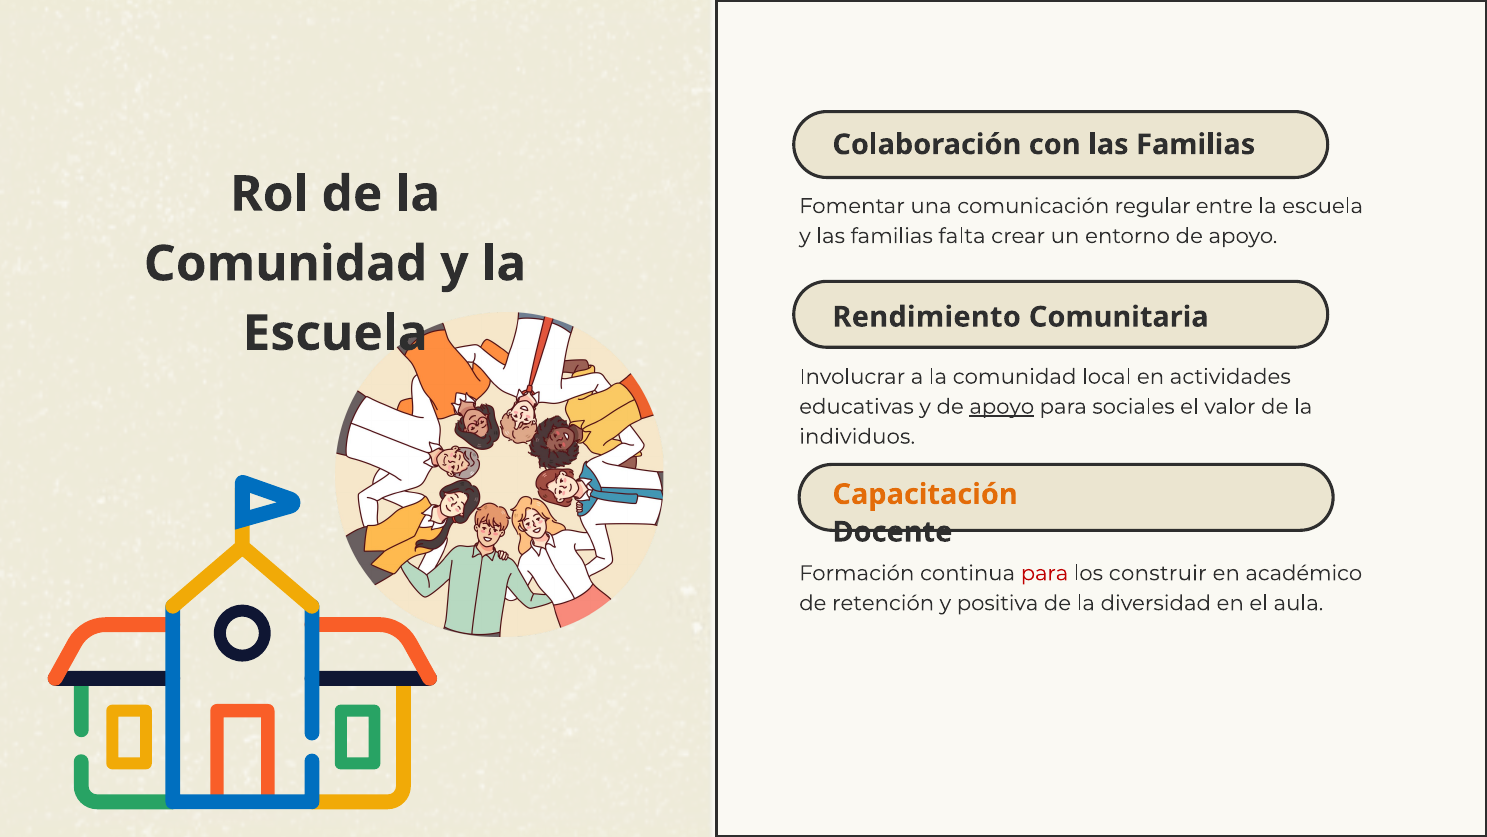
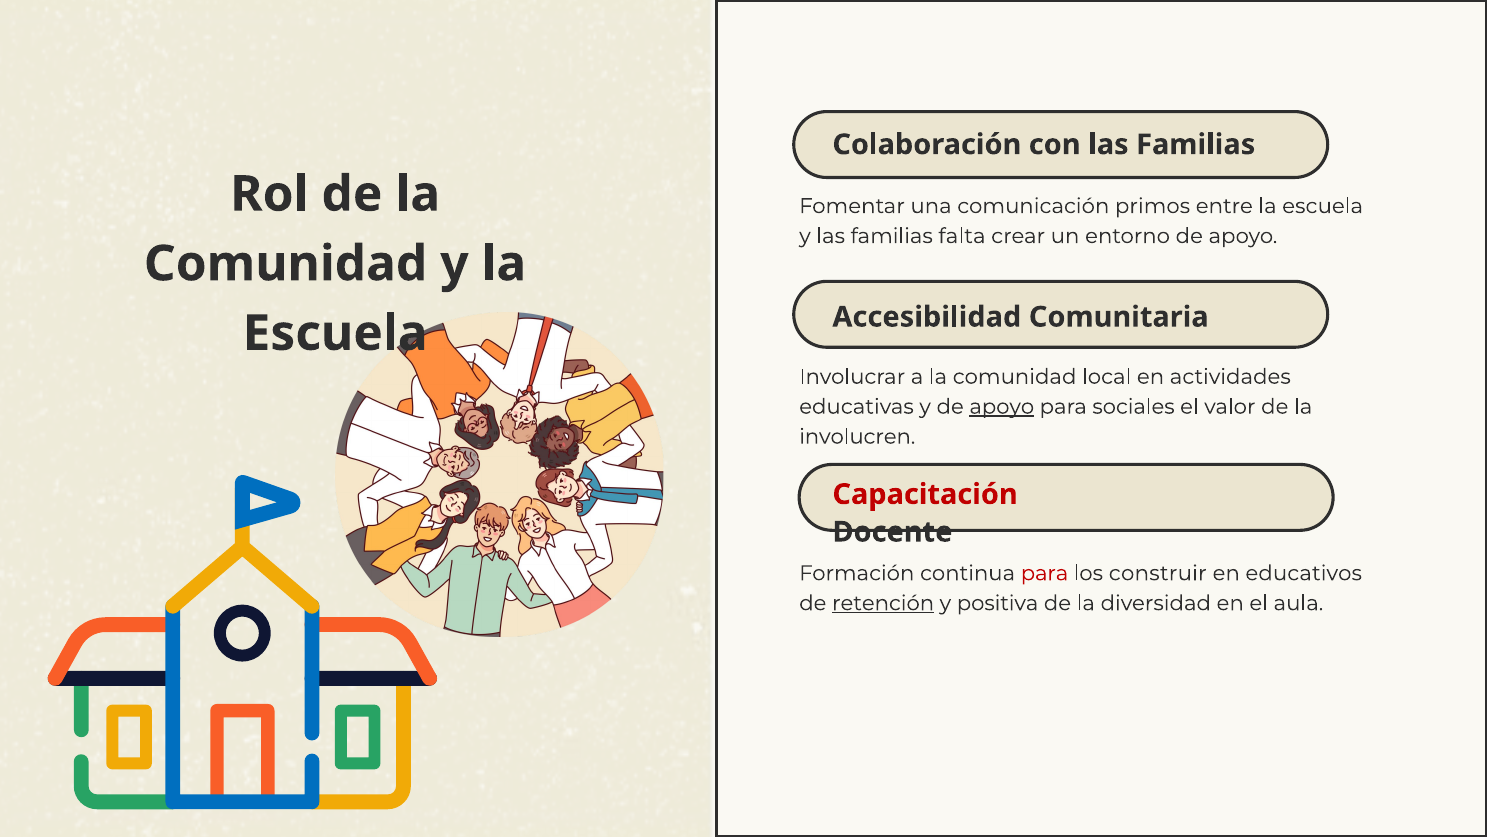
regular: regular -> primos (1153, 206)
Rendimiento: Rendimiento -> Accesibilidad (927, 317)
individuos: individuos -> involucren (857, 436)
Capacitación colour: orange -> red (925, 494)
académico: académico -> educativos (1304, 573)
retención underline: none -> present (883, 603)
